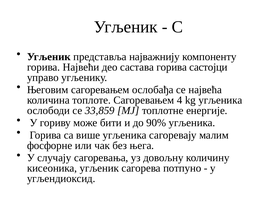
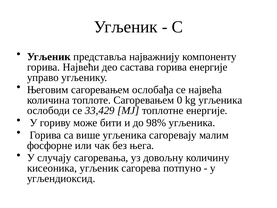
горива састојци: састојци -> енергије (208, 67)
4: 4 -> 0 (180, 100)
33,859: 33,859 -> 33,429 (100, 110)
90%: 90% -> 98% (156, 123)
